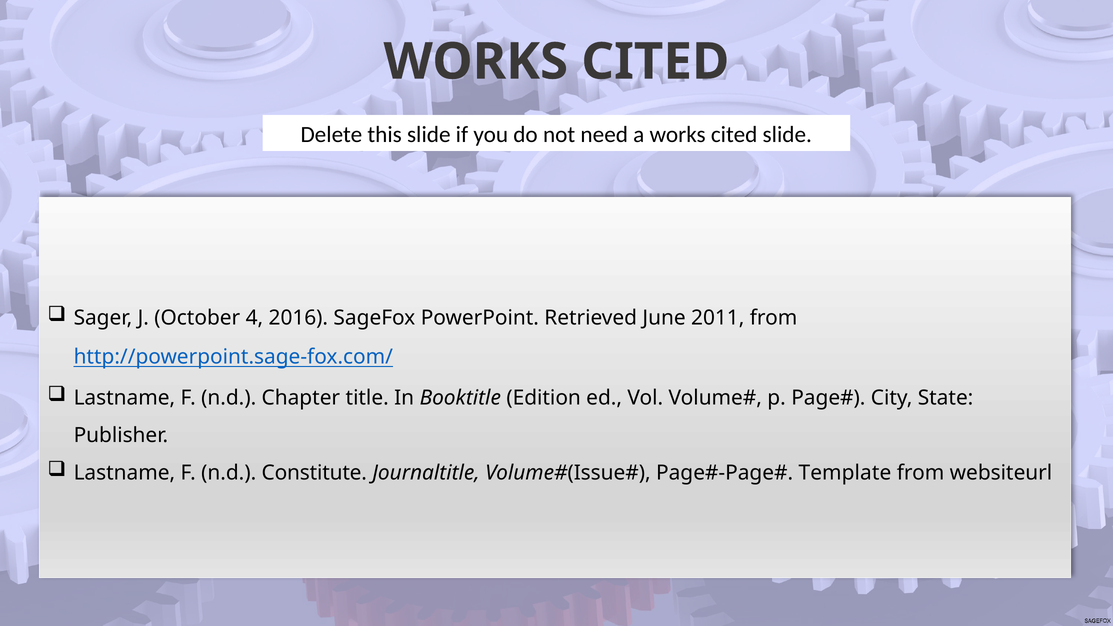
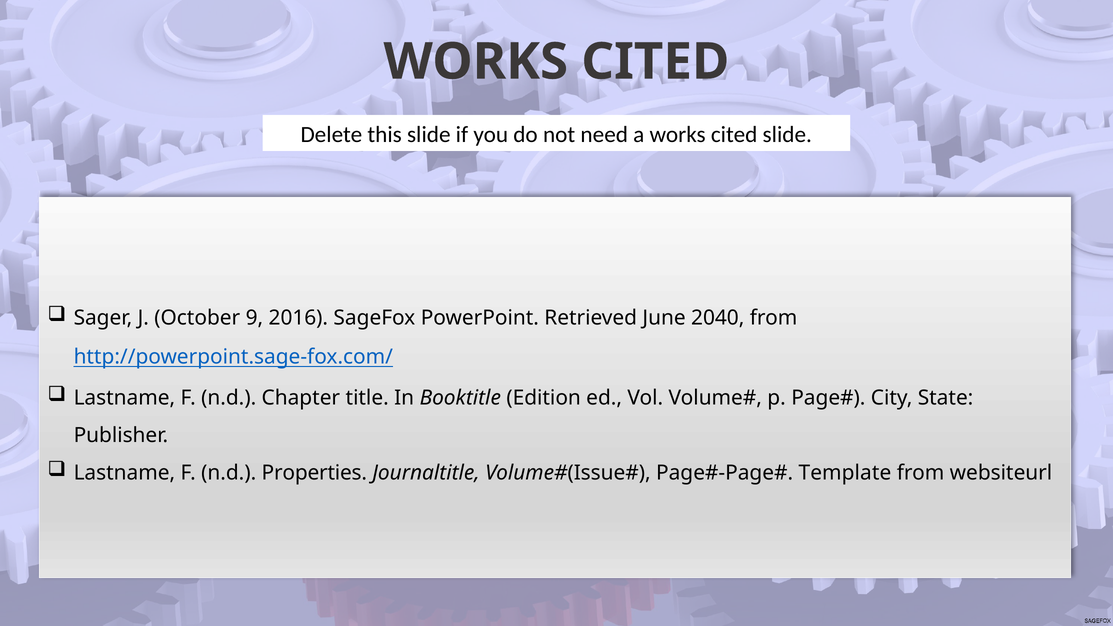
4: 4 -> 9 (254, 318)
2011: 2011 -> 2040 (718, 318)
Constitute: Constitute -> Properties (314, 473)
